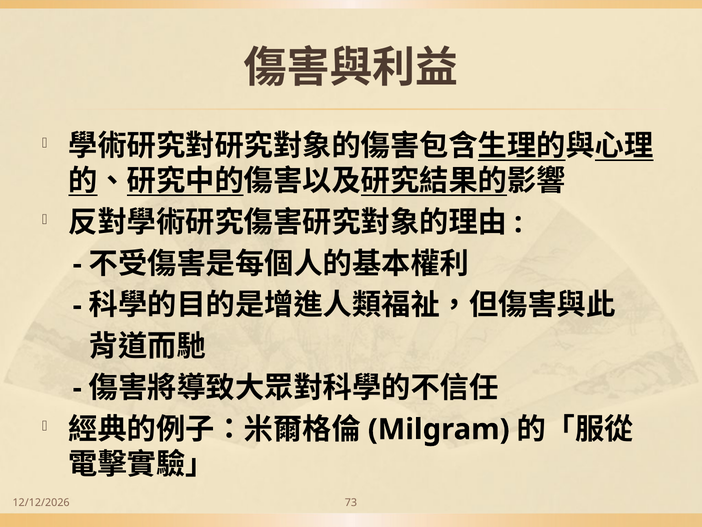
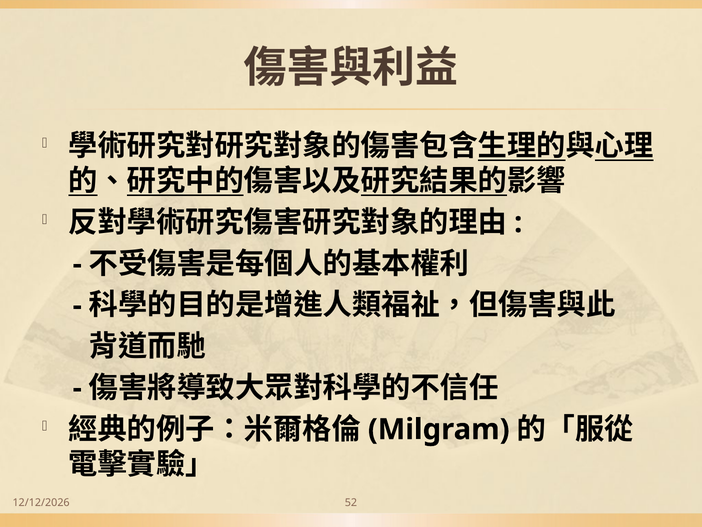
73: 73 -> 52 (351, 502)
